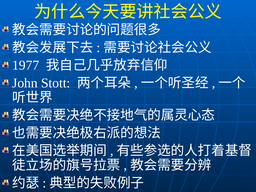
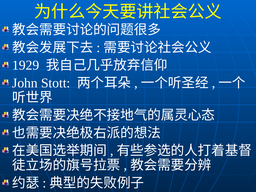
1977: 1977 -> 1929 (26, 65)
